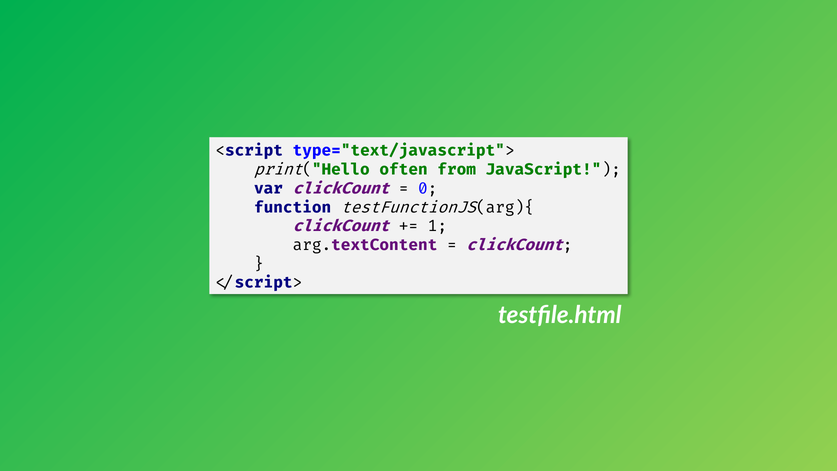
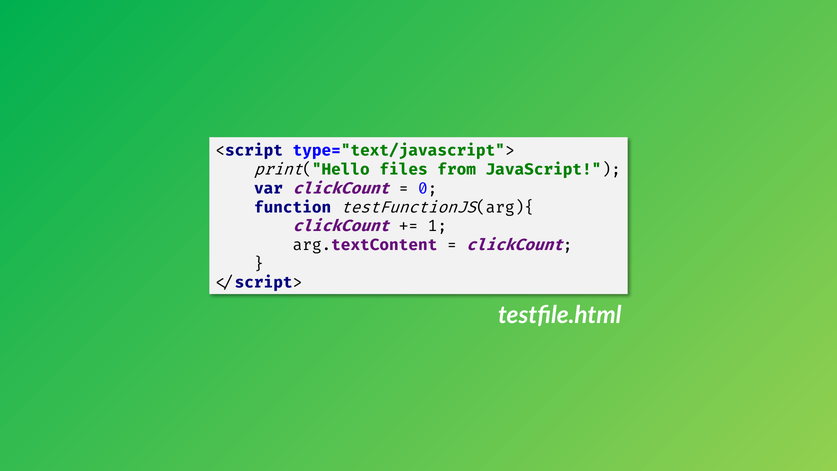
often: often -> files (404, 170)
